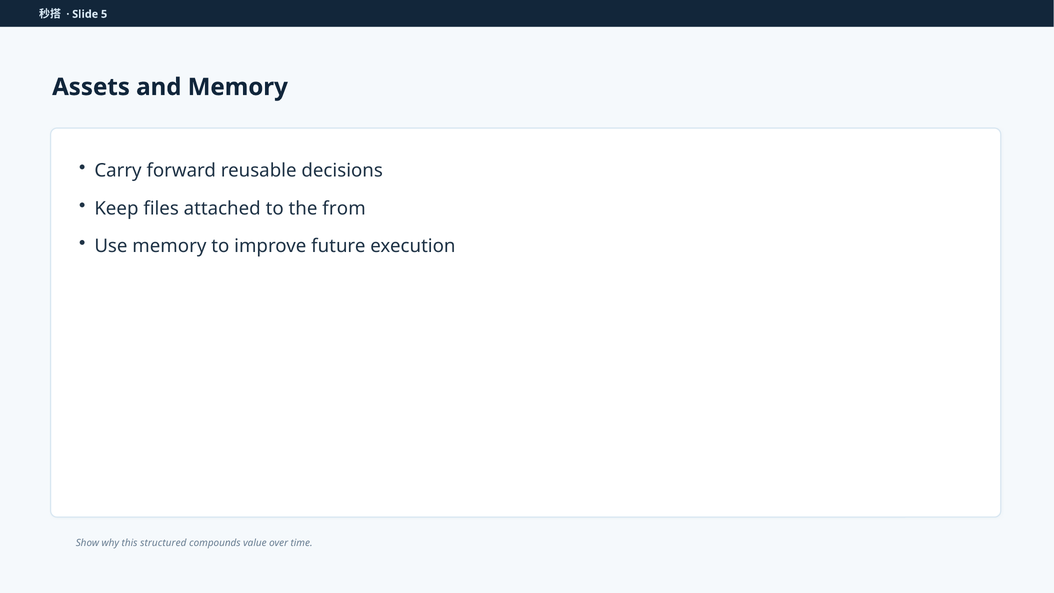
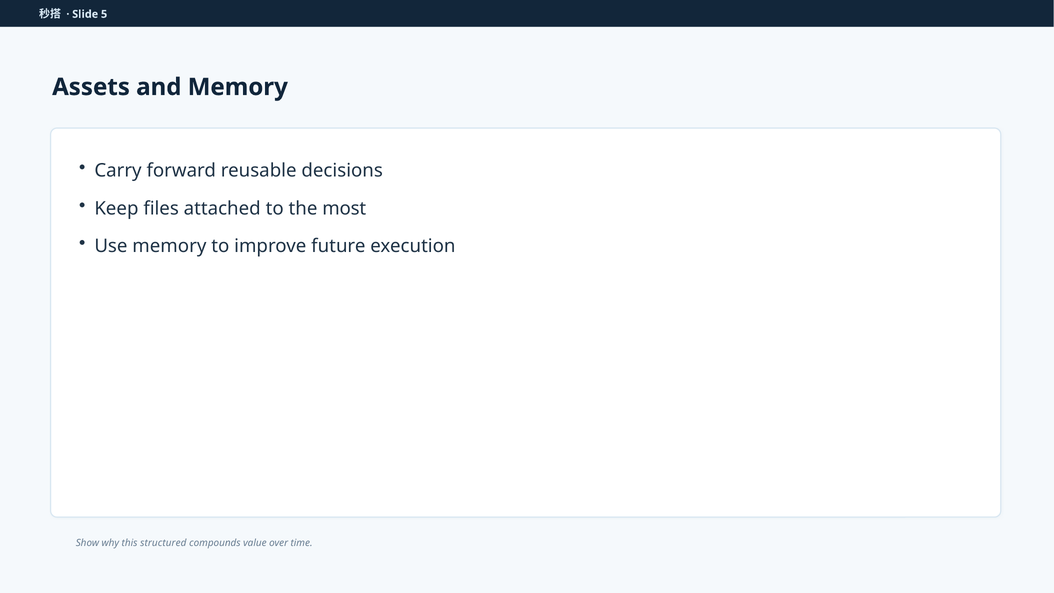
from: from -> most (344, 208)
